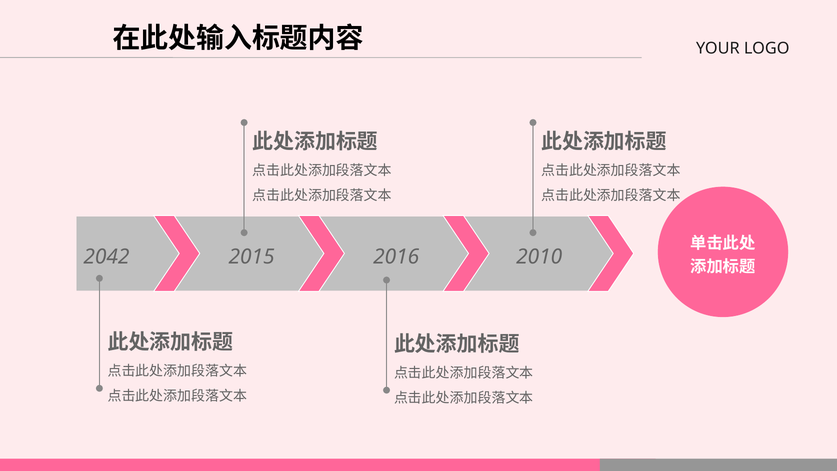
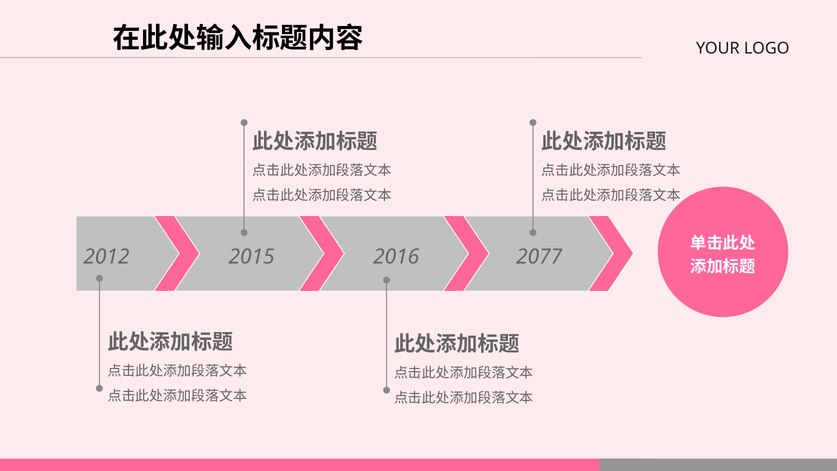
2042: 2042 -> 2012 (106, 257)
2010: 2010 -> 2077 (539, 257)
